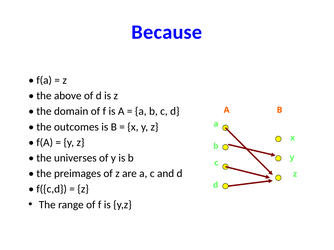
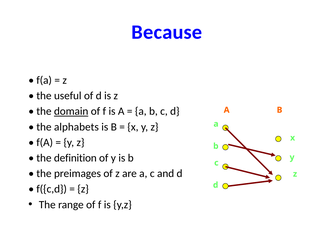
above: above -> useful (68, 96)
domain underline: none -> present (71, 112)
outcomes: outcomes -> alphabets (76, 127)
universes: universes -> definition (75, 158)
